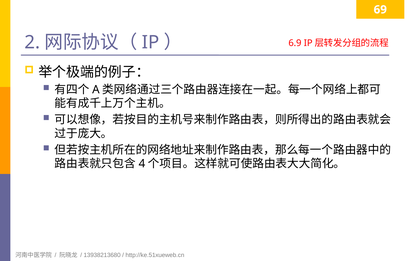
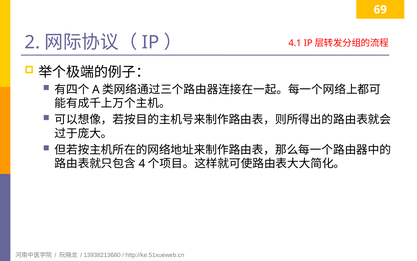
6.9: 6.9 -> 4.1 (295, 43)
